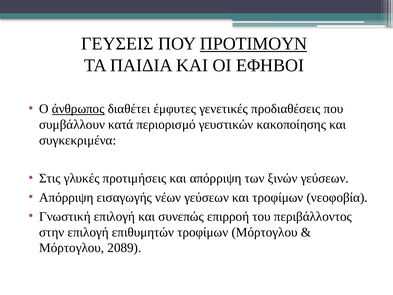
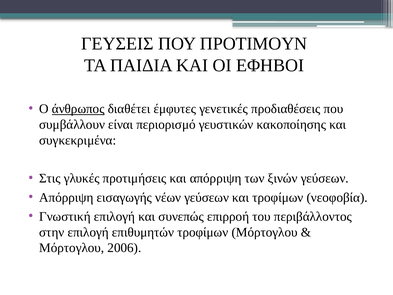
ΠΡΟΤΙΜΟΥΝ underline: present -> none (254, 44)
κατά: κατά -> είναι (121, 125)
2089: 2089 -> 2006 (124, 248)
